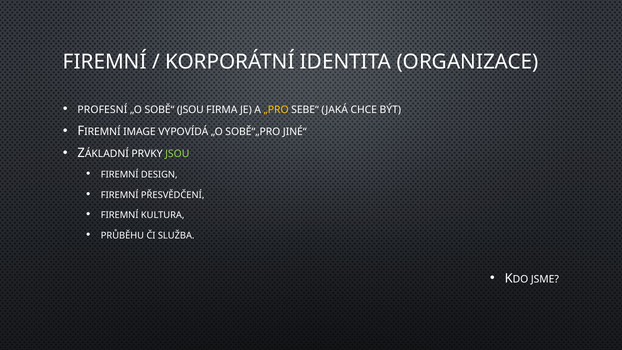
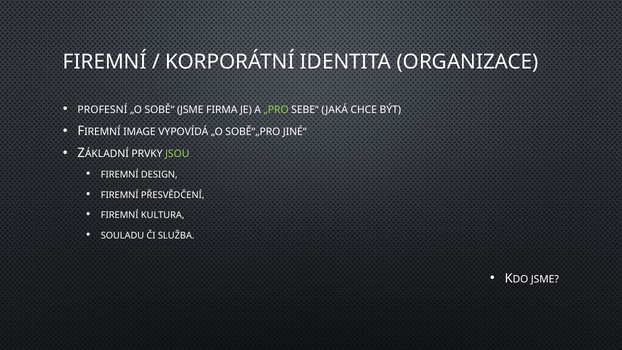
SOBĚ“ JSOU: JSOU -> JSME (190, 110)
„PRO colour: yellow -> light green (276, 110)
PRŮBĚHU: PRŮBĚHU -> SOULADU (122, 235)
